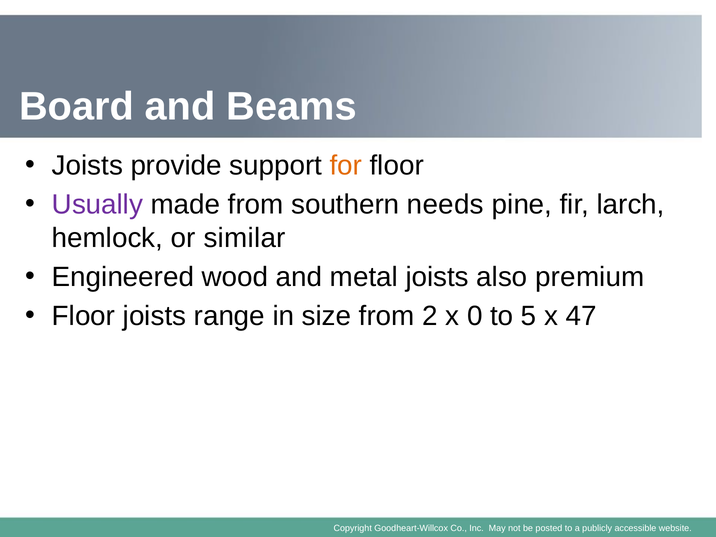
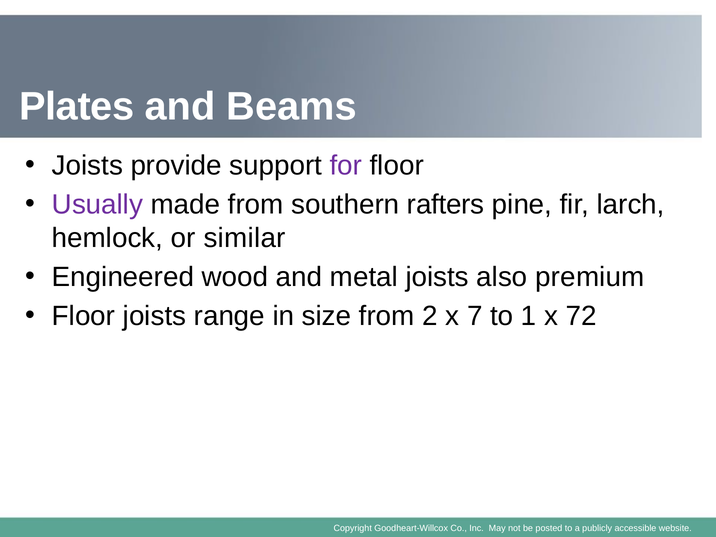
Board: Board -> Plates (77, 107)
for colour: orange -> purple (346, 165)
needs: needs -> rafters (446, 204)
0: 0 -> 7 (475, 316)
5: 5 -> 1 (529, 316)
47: 47 -> 72 (581, 316)
